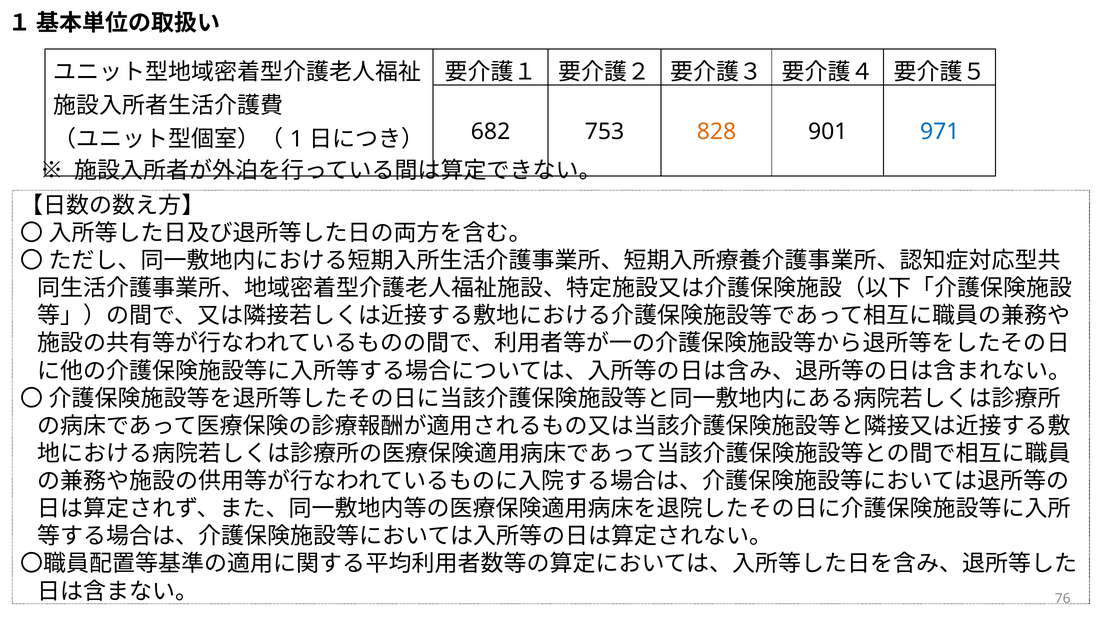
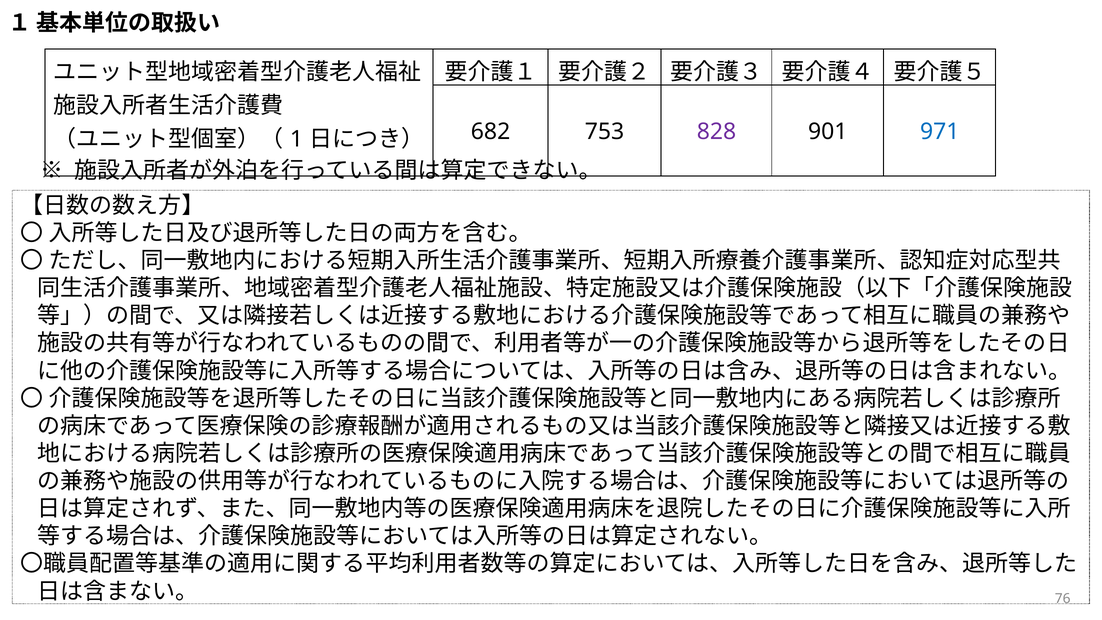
828 colour: orange -> purple (716, 132)
